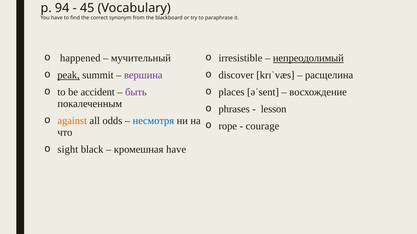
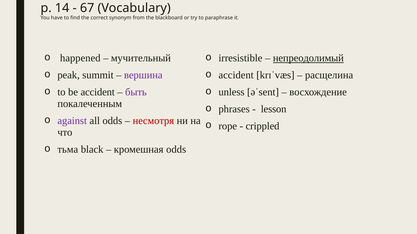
94: 94 -> 14 (62, 8)
45: 45 -> 67 (87, 8)
peak underline: present -> none (69, 75)
discover: discover -> accident (236, 75)
places: places -> unless (232, 92)
against colour: orange -> purple (72, 121)
несмотря colour: blue -> red (153, 121)
courage: courage -> crippled (263, 126)
sight: sight -> тьма (68, 150)
кромешная have: have -> odds (176, 150)
